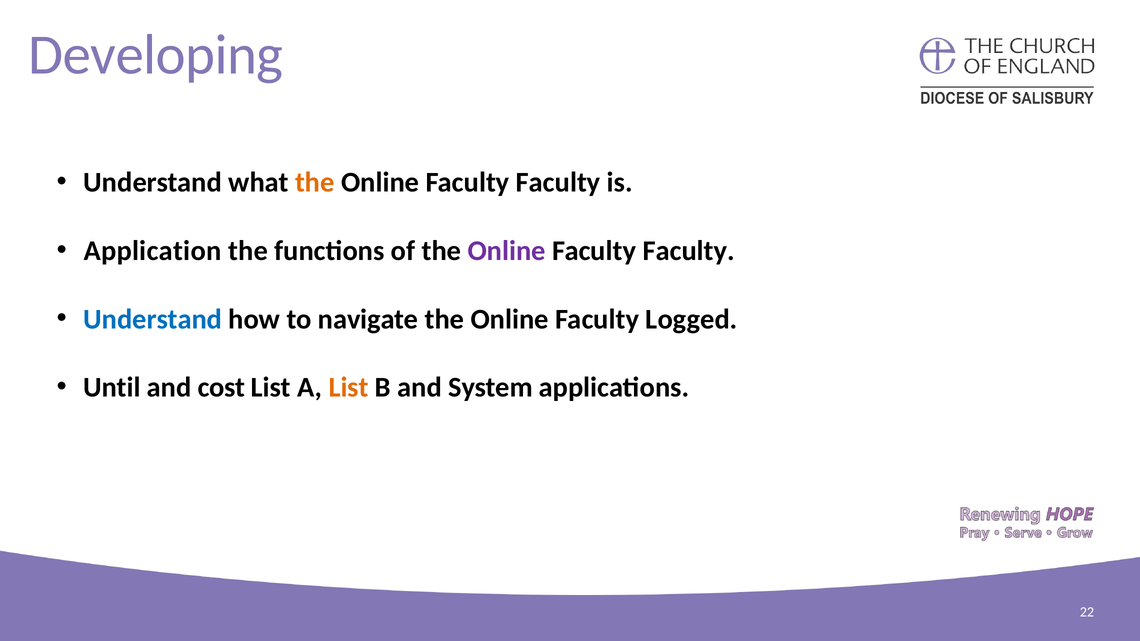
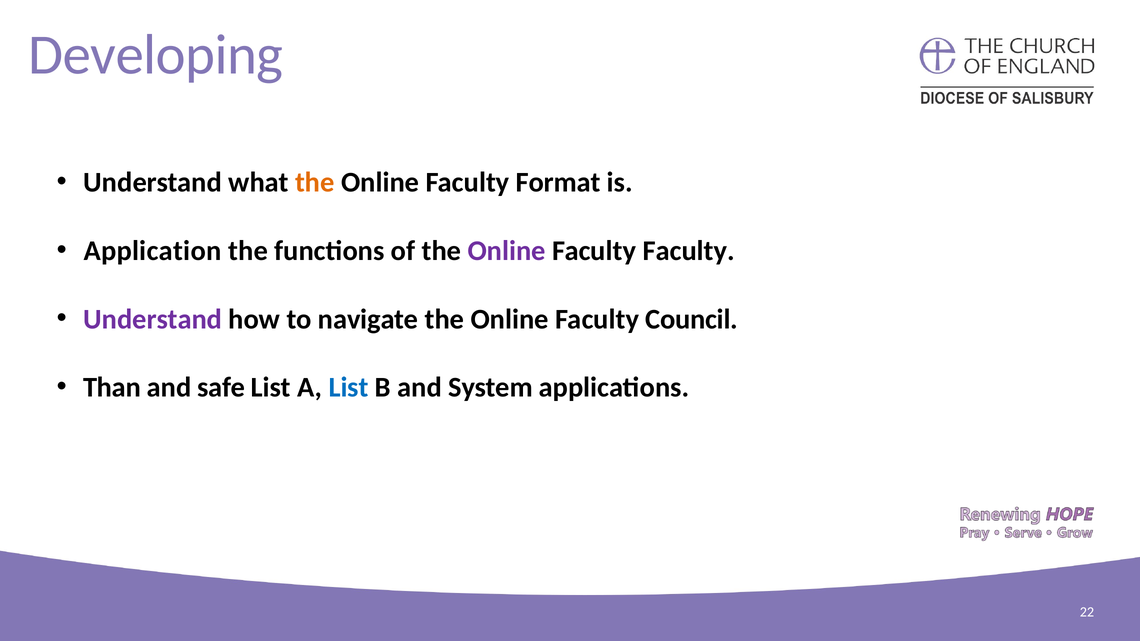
Faculty: Faculty -> Format (558, 182)
Understand colour: blue -> purple (153, 319)
Logged: Logged -> Council (692, 319)
Until: Until -> Than (112, 388)
cost: cost -> safe (221, 388)
List colour: orange -> blue (349, 388)
